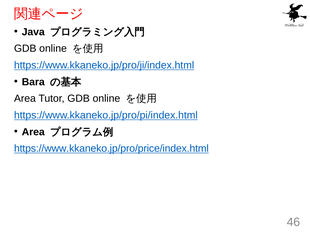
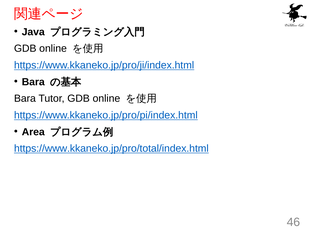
Area: Area -> Bara (25, 99)
https://www.kkaneko.jp/pro/price/index.html: https://www.kkaneko.jp/pro/price/index.html -> https://www.kkaneko.jp/pro/total/index.html (111, 149)
